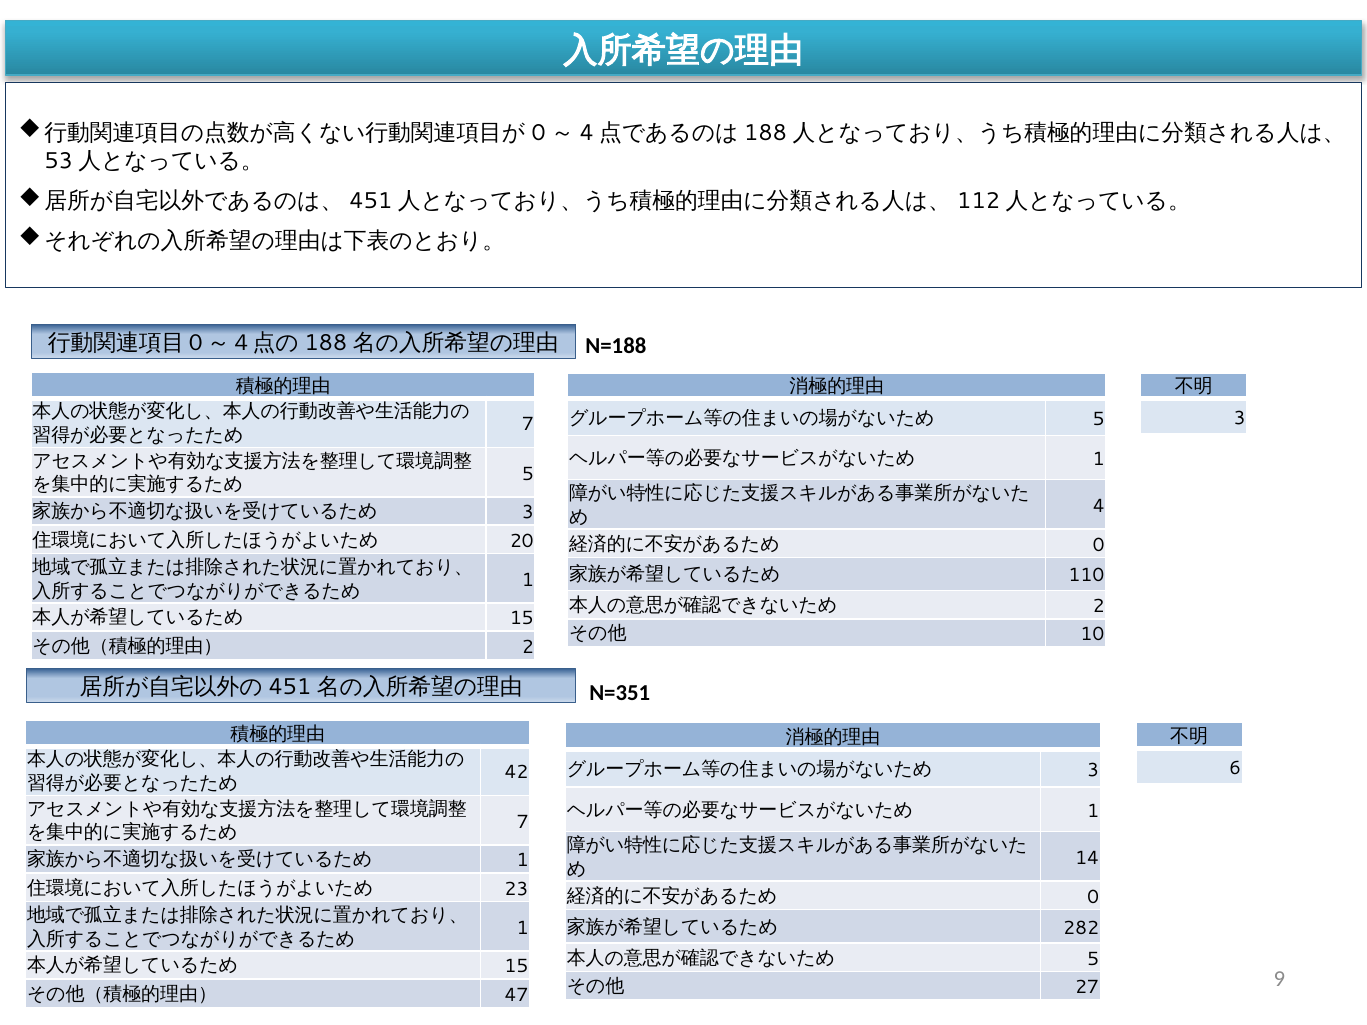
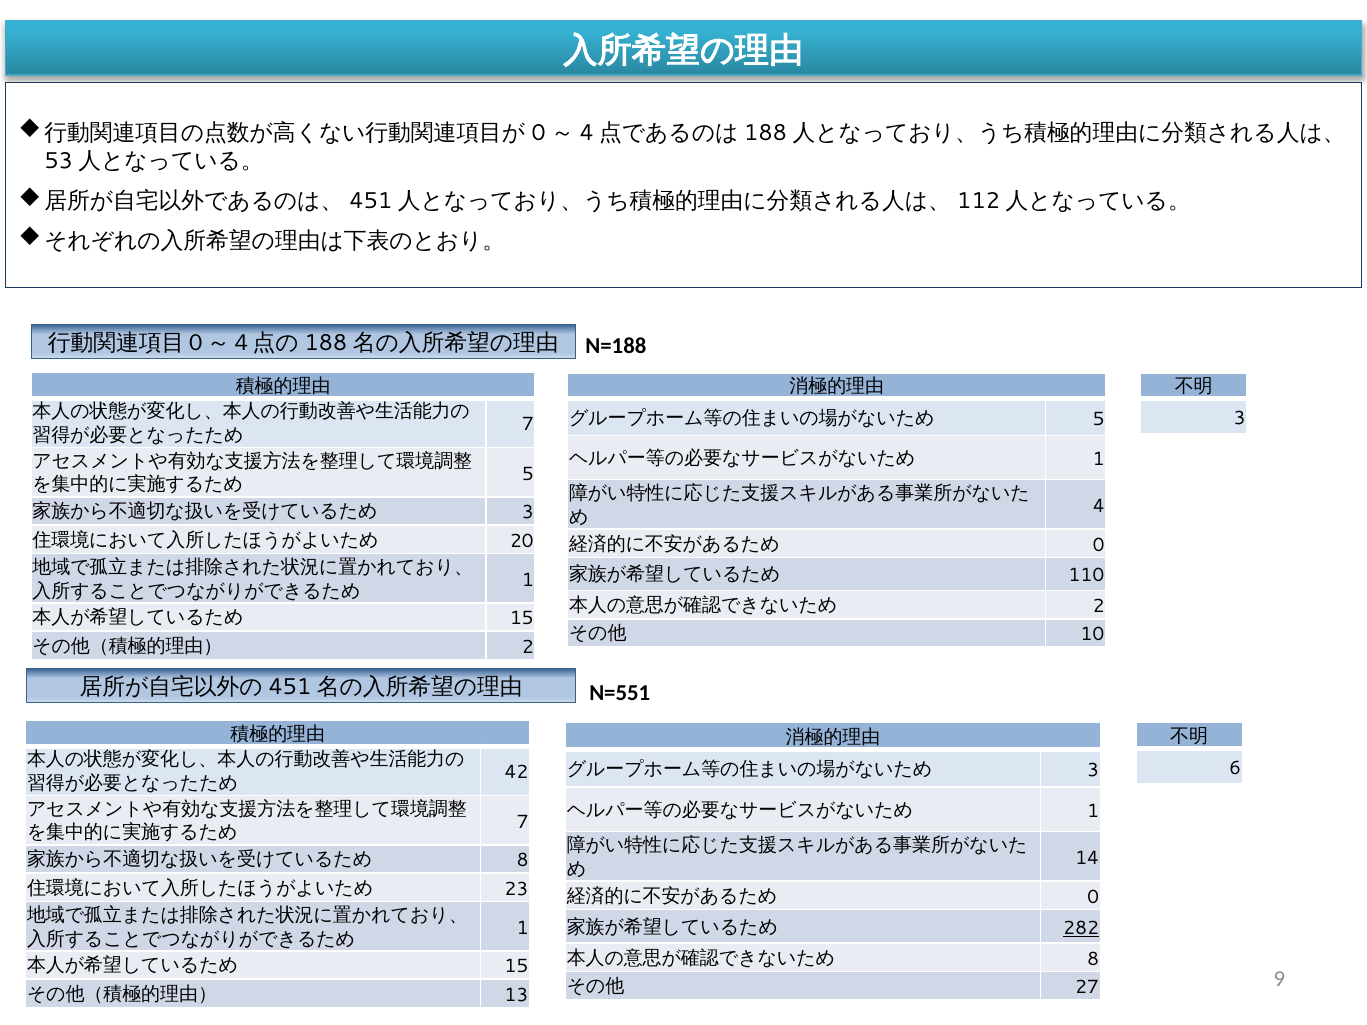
N=351: N=351 -> N=551 (620, 693)
1: 1 -> 8 (523, 861)
282 underline: none -> present (1081, 928)
5: 5 -> 8 (1093, 959)
47: 47 -> 13 (516, 995)
